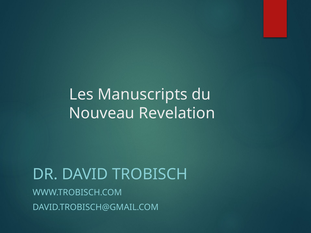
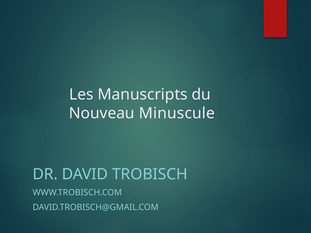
Revelation: Revelation -> Minuscule (177, 113)
